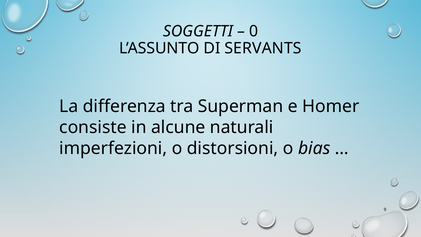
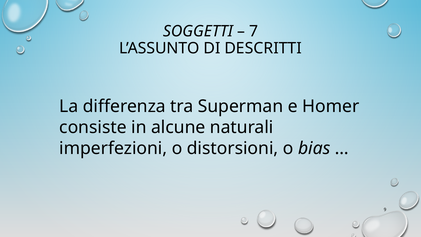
0: 0 -> 7 (254, 31)
SERVANTS: SERVANTS -> DESCRITTI (263, 48)
